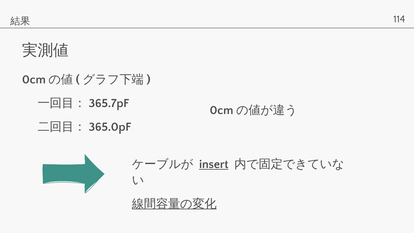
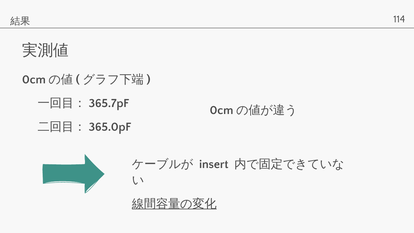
insert underline: present -> none (214, 164)
